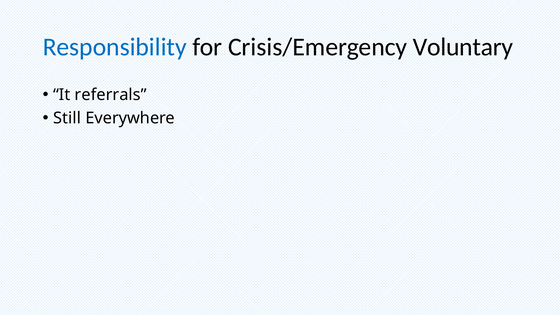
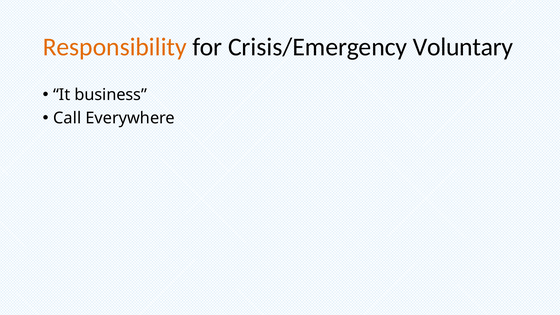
Responsibility colour: blue -> orange (115, 47)
referrals: referrals -> business (111, 95)
Still: Still -> Call (67, 118)
